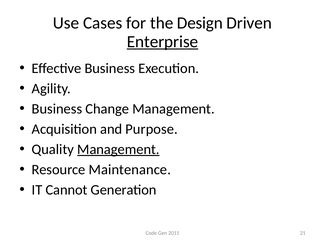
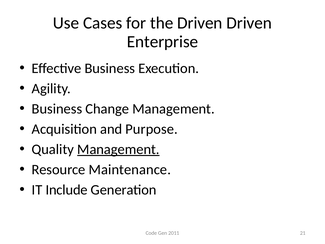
the Design: Design -> Driven (200, 23)
Enterprise underline: present -> none (163, 42)
Cannot: Cannot -> Include (67, 190)
